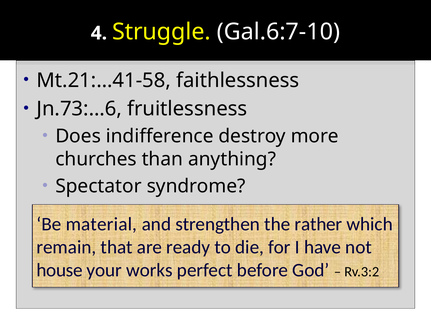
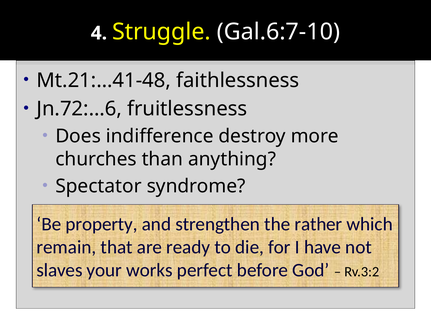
Mt.21:…41-58: Mt.21:…41-58 -> Mt.21:…41-48 (104, 80)
Jn.73:…6: Jn.73:…6 -> Jn.72:…6 (79, 109)
material: material -> property (102, 224)
house: house -> slaves (60, 270)
